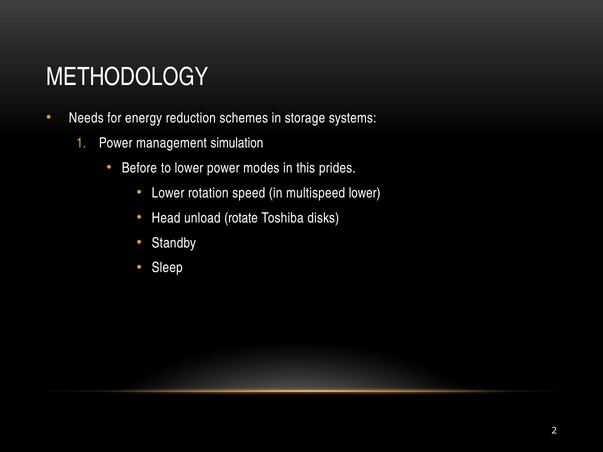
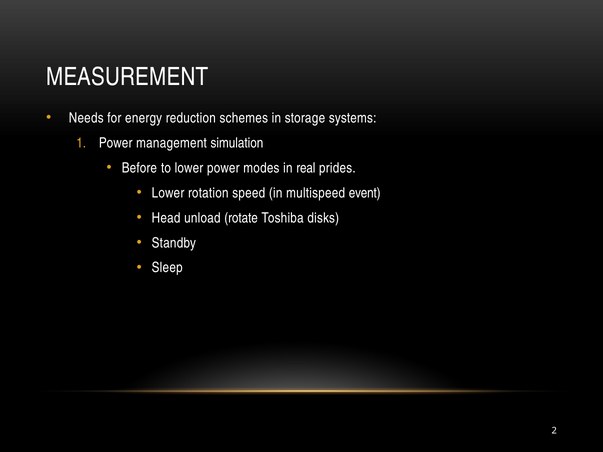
METHODOLOGY: METHODOLOGY -> MEASUREMENT (127, 77)
this: this -> real (306, 168)
multispeed lower: lower -> event (365, 193)
